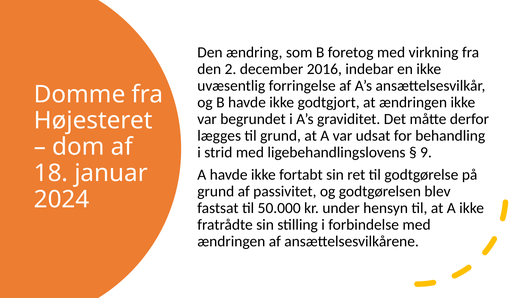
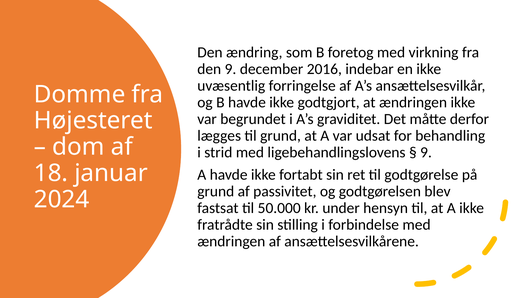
den 2: 2 -> 9 (230, 69)
